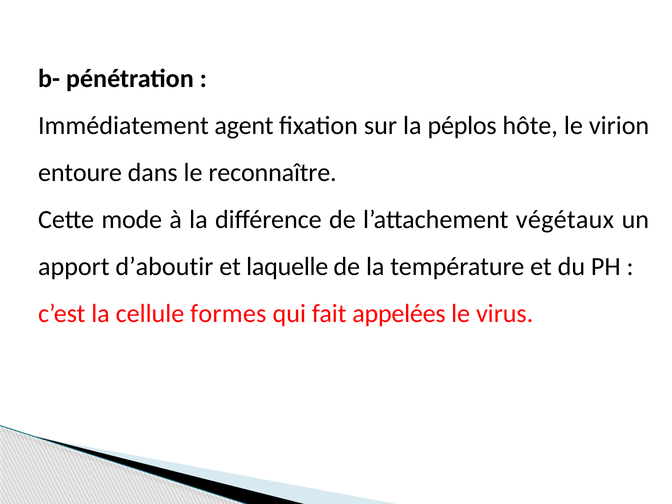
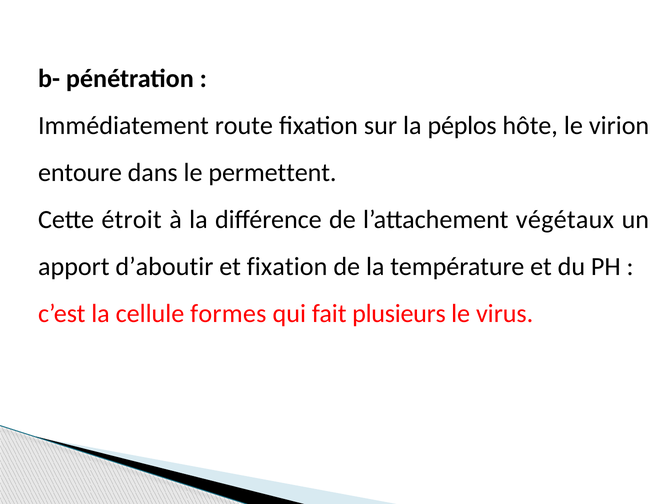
agent: agent -> route (244, 126)
reconnaître: reconnaître -> permettent (273, 173)
mode: mode -> étroit (132, 220)
et laquelle: laquelle -> fixation (287, 267)
appelées: appelées -> plusieurs (399, 314)
